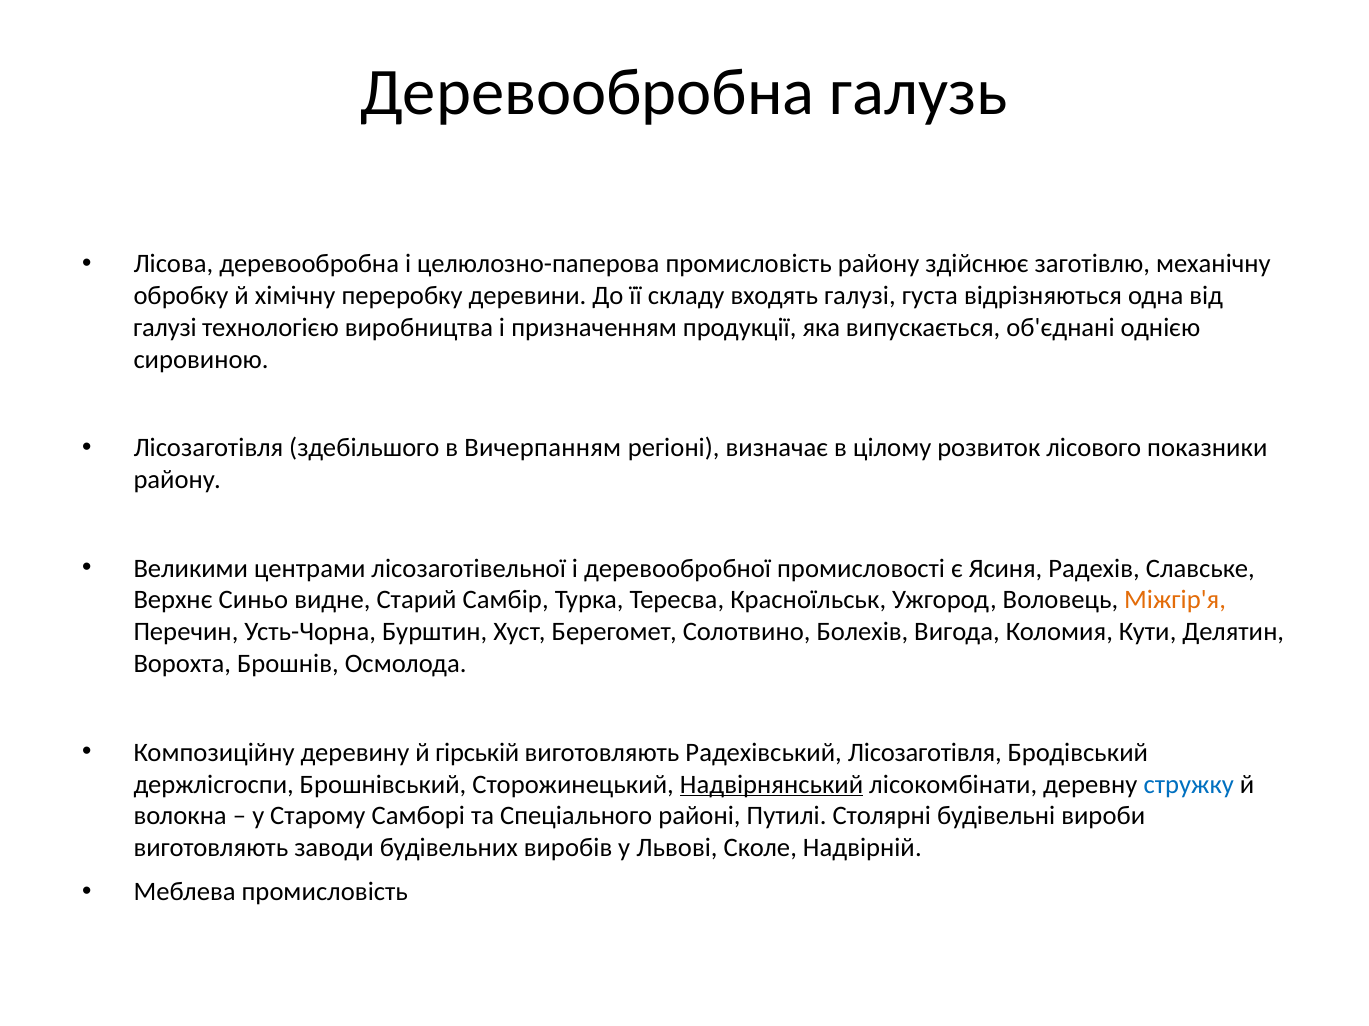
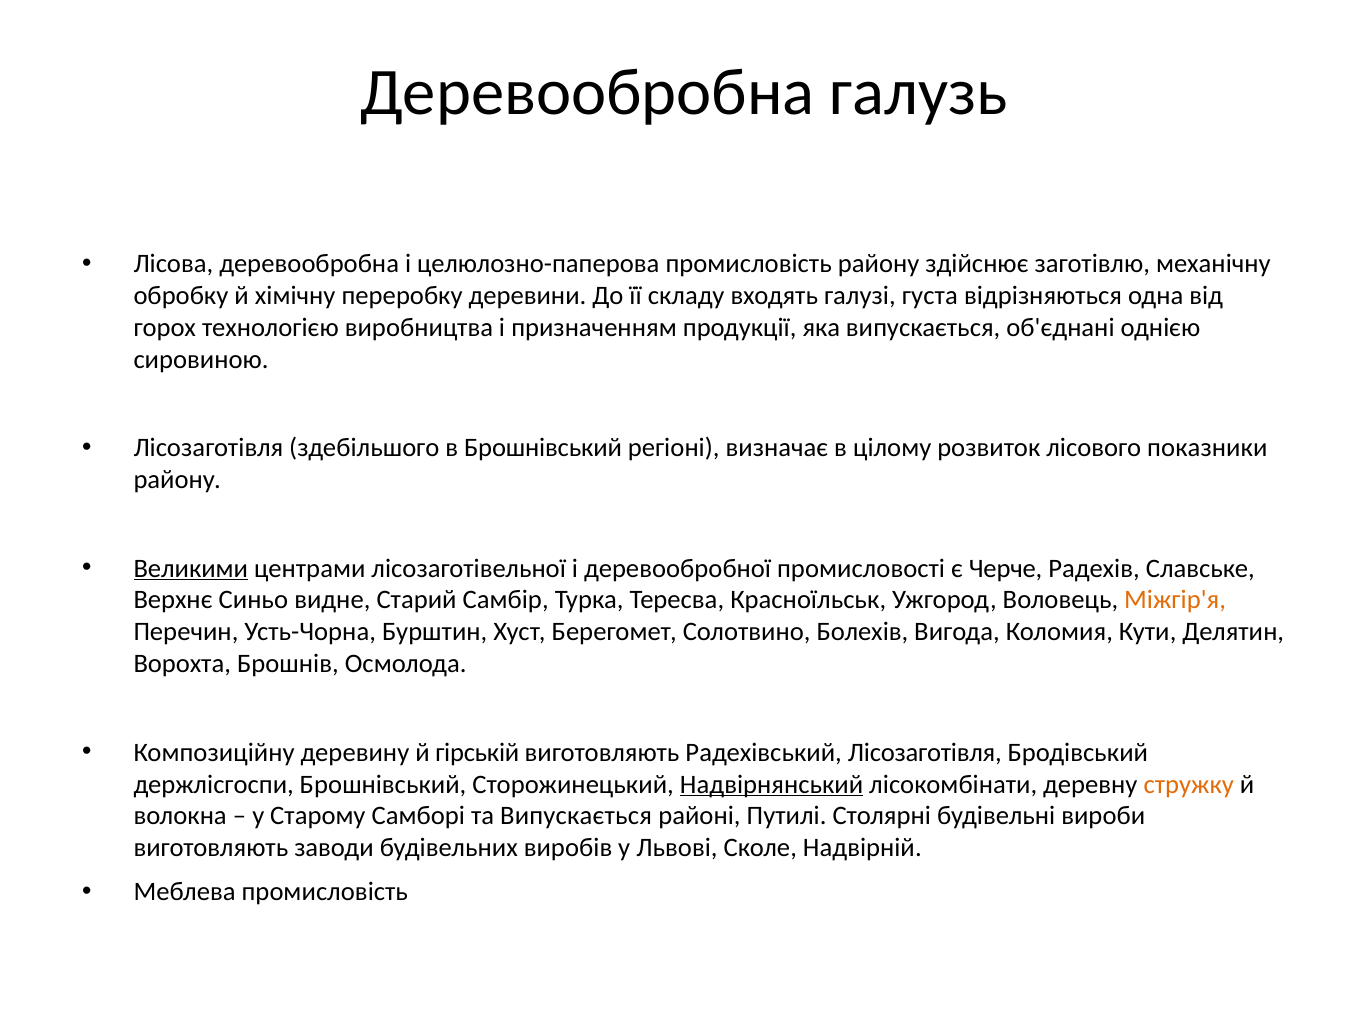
галузі: галузі -> горох (165, 328)
в Вичерпанням: Вичерпанням -> Брошнівський (543, 448)
Великими underline: none -> present (191, 569)
Ясиня: Ясиня -> Черче (1006, 569)
стружку colour: blue -> orange (1189, 785)
та Спеціального: Спеціального -> Випускається (576, 817)
